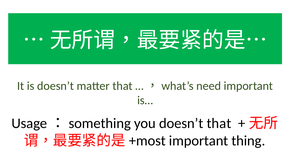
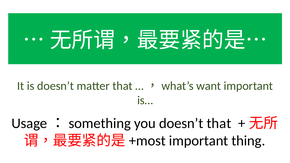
need: need -> want (209, 86)
